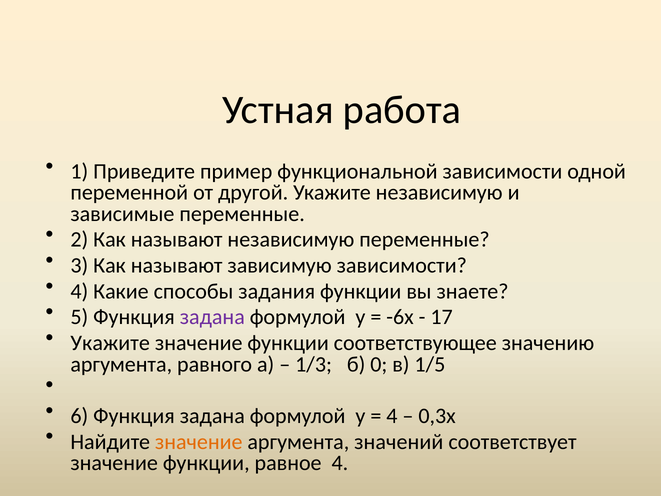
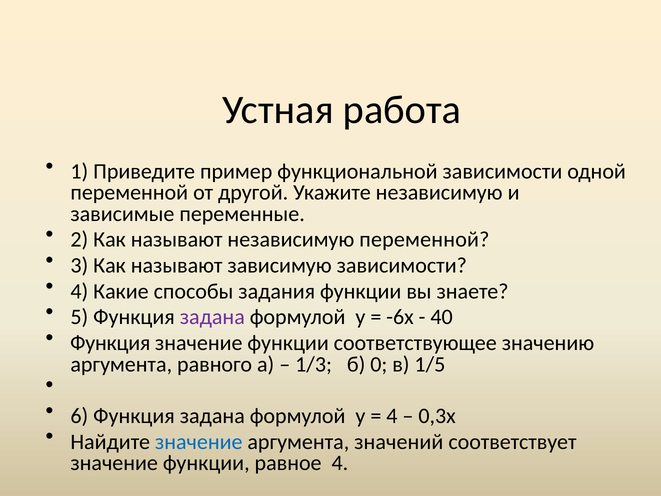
независимую переменные: переменные -> переменной (424, 240)
17: 17 -> 40 (442, 317)
Укажите: Укажите -> Функция (110, 343)
значение colour: orange -> blue (199, 442)
